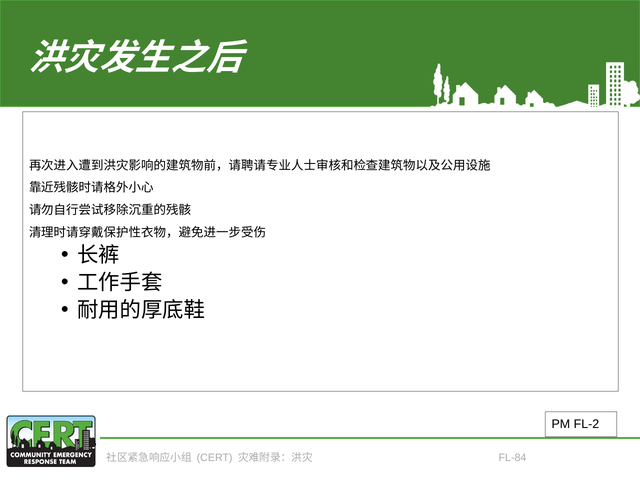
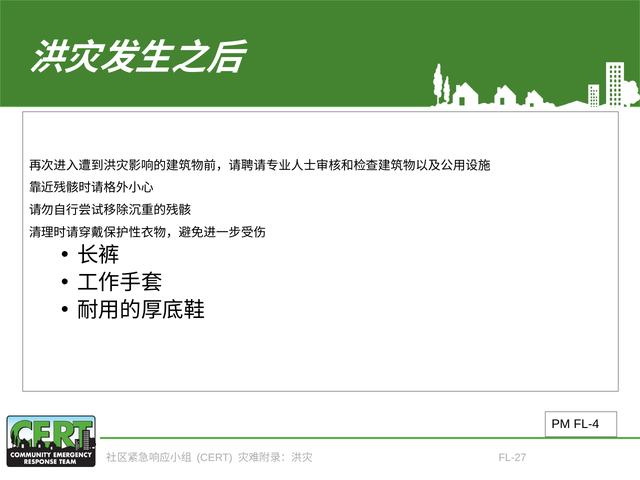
FL-2: FL-2 -> FL-4 (587, 424)
FL-84: FL-84 -> FL-27 (513, 457)
